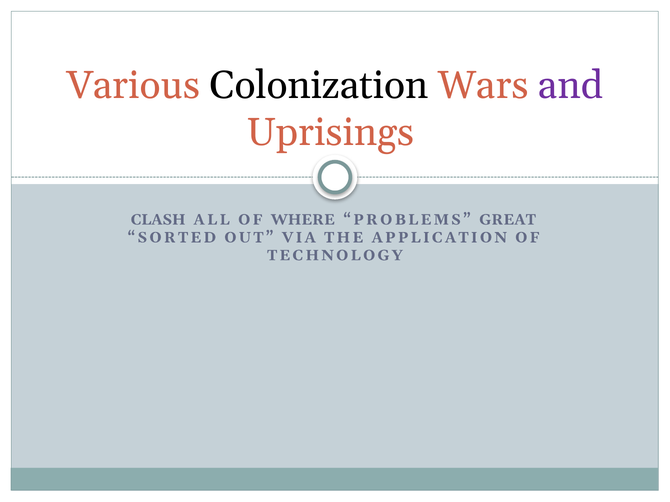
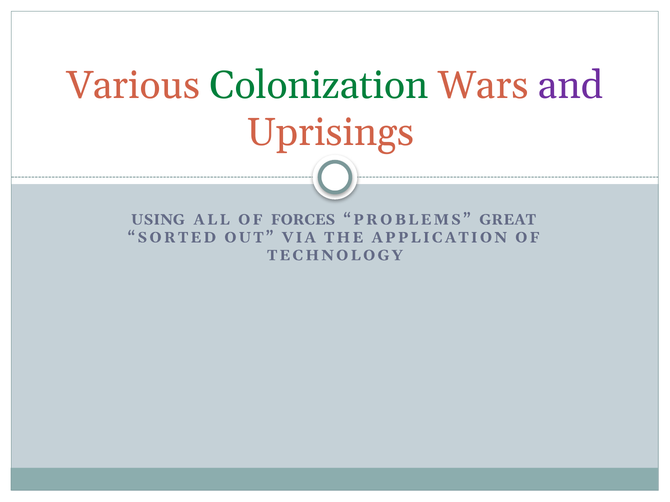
Colonization colour: black -> green (319, 85)
CLASH: CLASH -> USING (158, 220)
WHERE: WHERE -> FORCES (303, 220)
